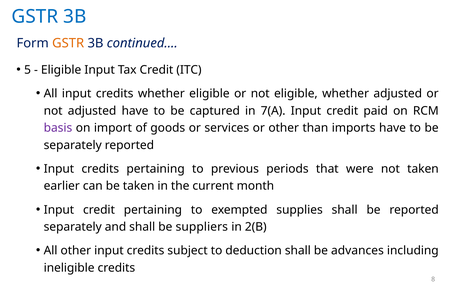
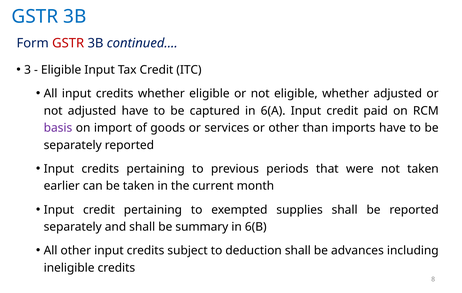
GSTR colour: orange -> red (68, 43)
5: 5 -> 3 (28, 70)
7(A: 7(A -> 6(A (273, 111)
suppliers: suppliers -> summary (202, 227)
2(B: 2(B -> 6(B (256, 227)
